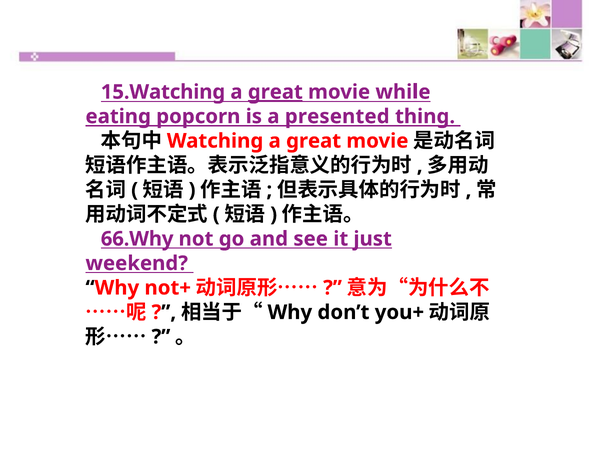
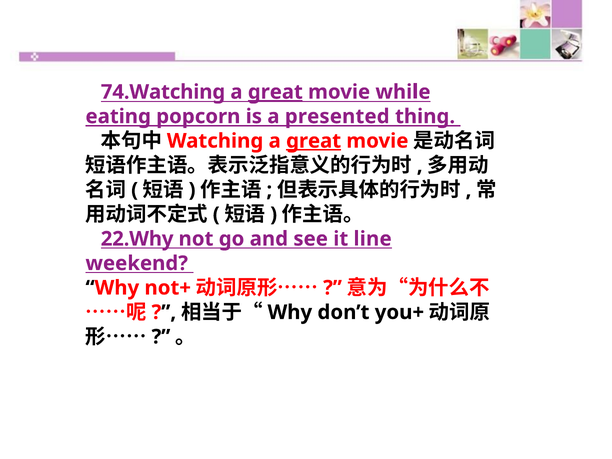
15.Watching: 15.Watching -> 74.Watching (163, 92)
great underline: none -> present (314, 141)
66.Why: 66.Why -> 22.Why (137, 239)
just: just -> line (373, 239)
